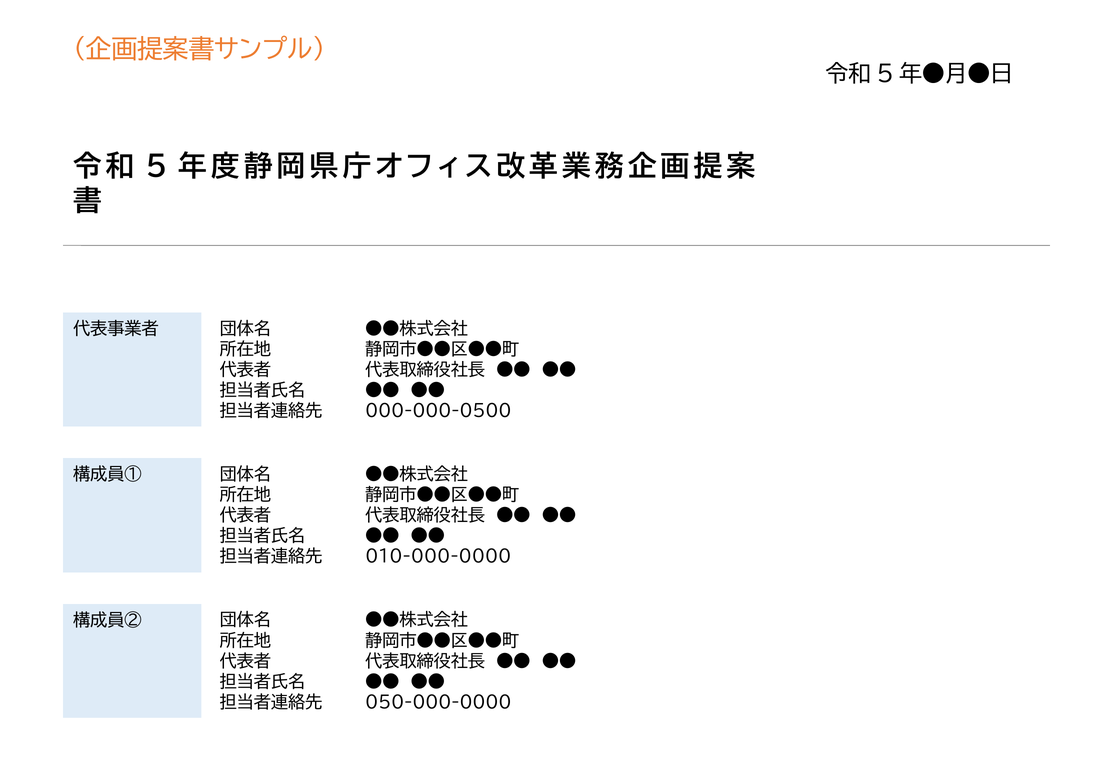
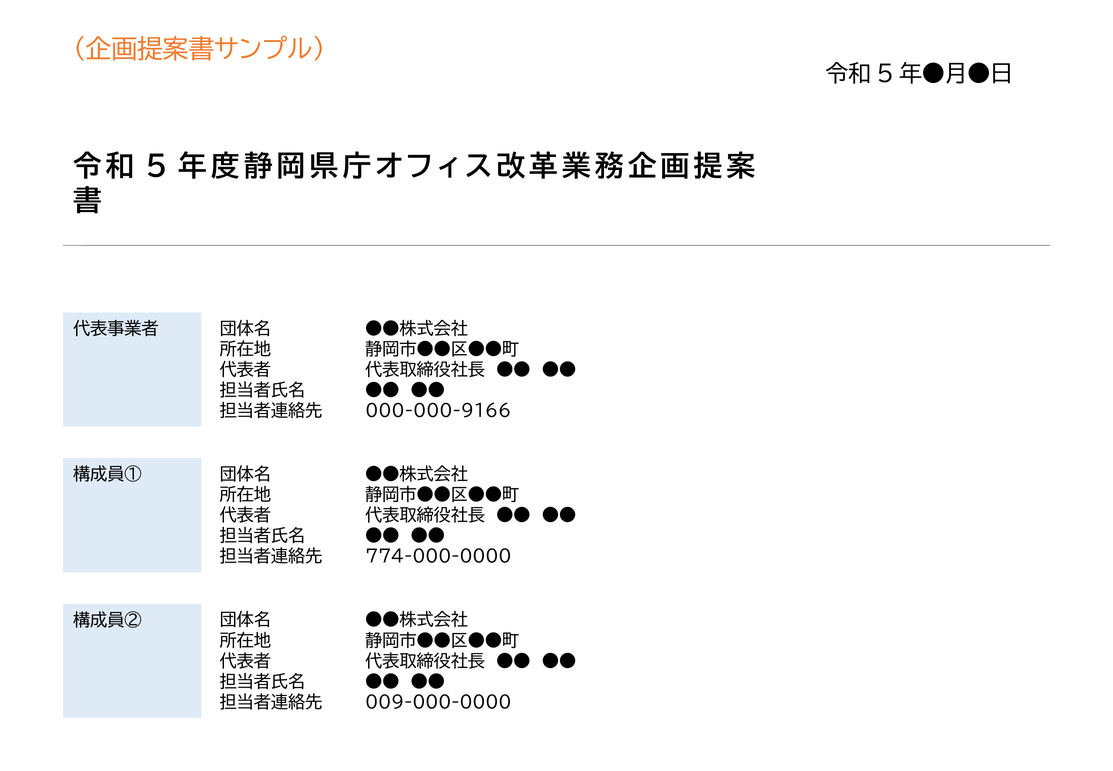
000-000-0500: 000-000-0500 -> 000-000-9166 (438, 411)
010-000-0000: 010-000-0000 -> 774-000-0000 (438, 556)
050-000-0000: 050-000-0000 -> 009-000-0000 (438, 702)
